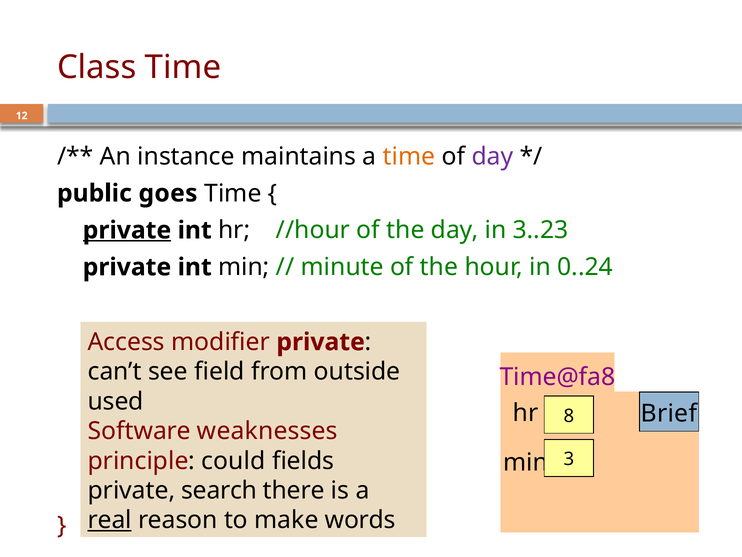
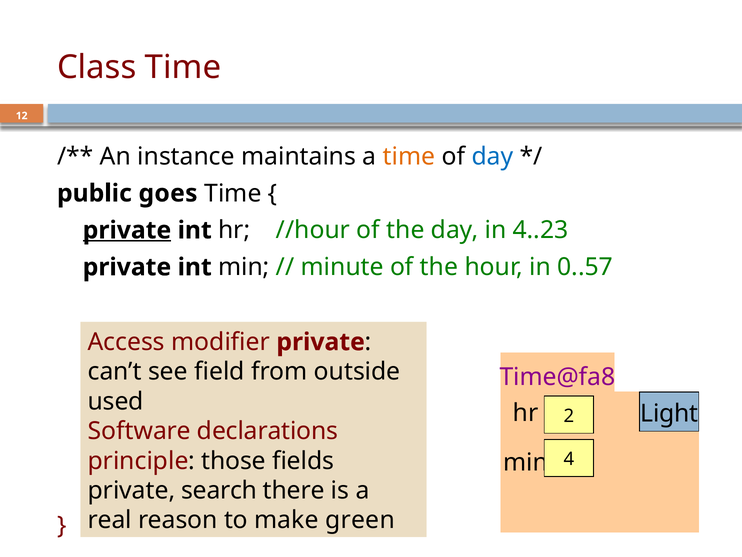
day colour: purple -> blue (492, 156)
3..23: 3..23 -> 4..23 (541, 230)
0..24: 0..24 -> 0..57 (585, 267)
8: 8 -> 2 (569, 416)
Brief: Brief -> Light (669, 413)
weaknesses: weaknesses -> declarations (268, 431)
could: could -> those (234, 460)
3: 3 -> 4 (569, 459)
real underline: present -> none (110, 520)
words: words -> green (360, 520)
